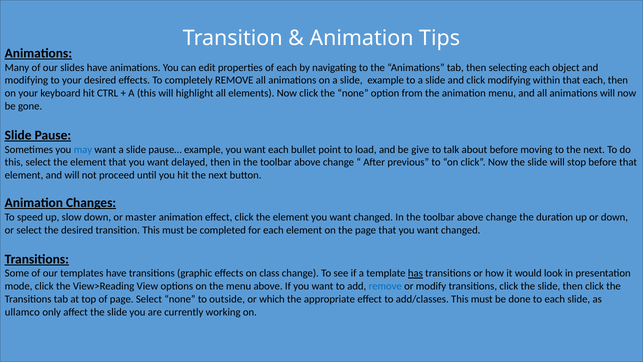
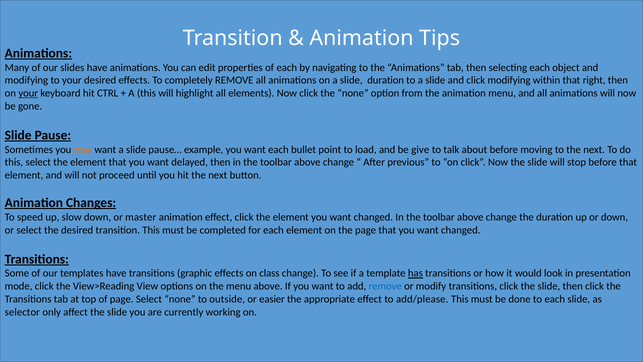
slide example: example -> duration (386, 80)
that each: each -> right (594, 80)
your underline: none -> present (28, 93)
may colour: blue -> orange (83, 149)
which: which -> easier (272, 299)
add/classes: add/classes -> add/please (422, 299)
ullamco: ullamco -> selector (22, 312)
